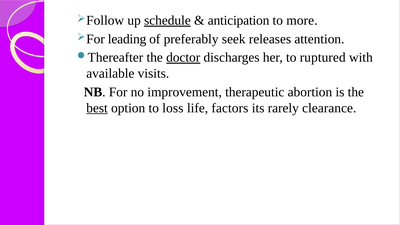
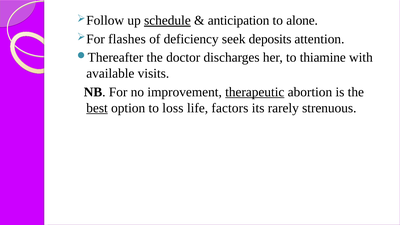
more: more -> alone (302, 20)
leading: leading -> flashes (127, 39)
preferably: preferably -> deficiency (191, 39)
releases: releases -> deposits (270, 39)
doctor underline: present -> none (183, 57)
ruptured: ruptured -> thiamine (323, 57)
therapeutic underline: none -> present (255, 92)
clearance: clearance -> strenuous (329, 108)
